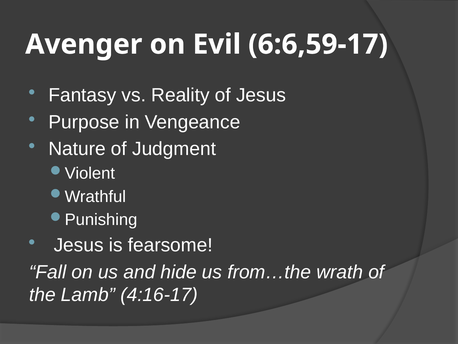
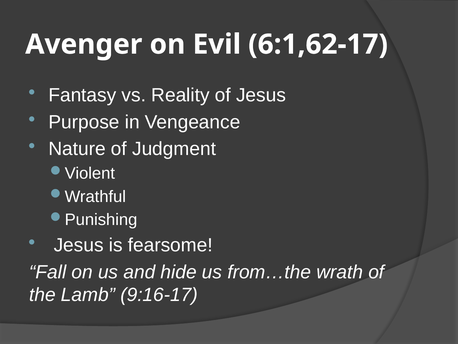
6:6,59-17: 6:6,59-17 -> 6:1,62-17 (318, 44)
4:16-17: 4:16-17 -> 9:16-17 (159, 295)
